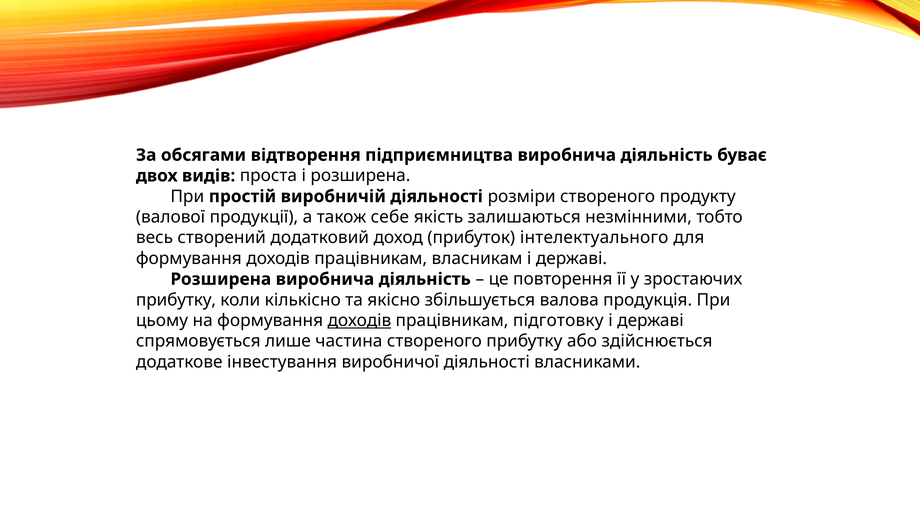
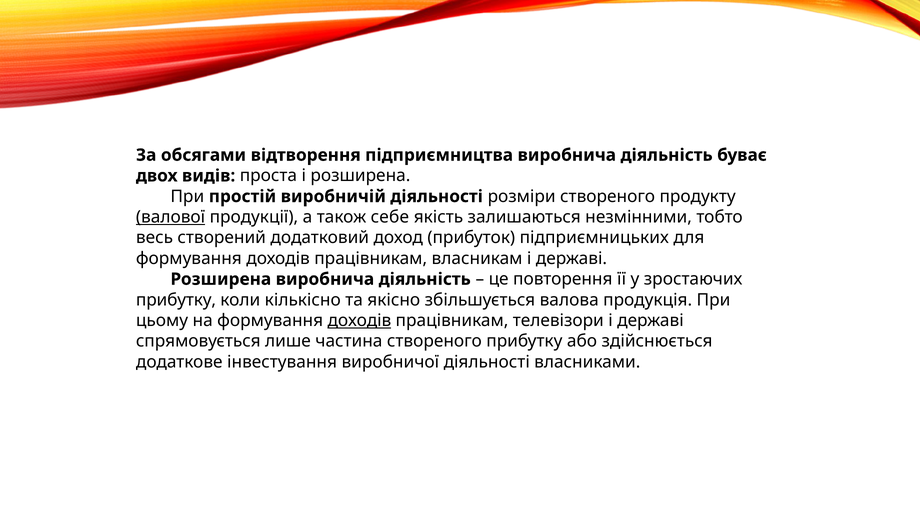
валової underline: none -> present (171, 217)
інтелектуального: інтелектуального -> підприємницьких (594, 238)
підготовку: підготовку -> телевізори (558, 321)
